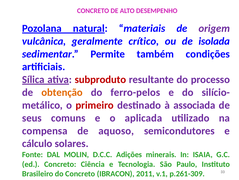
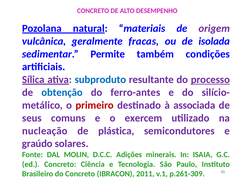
crítico: crítico -> fracas (144, 41)
subproduto colour: red -> blue (100, 79)
processo underline: none -> present (210, 79)
obtenção colour: orange -> blue (62, 92)
ferro-pelos: ferro-pelos -> ferro-antes (135, 92)
aplicada: aplicada -> exercem (144, 118)
compensa: compensa -> nucleação (45, 130)
aquoso: aquoso -> plástica (116, 130)
cálculo: cálculo -> graúdo (37, 143)
